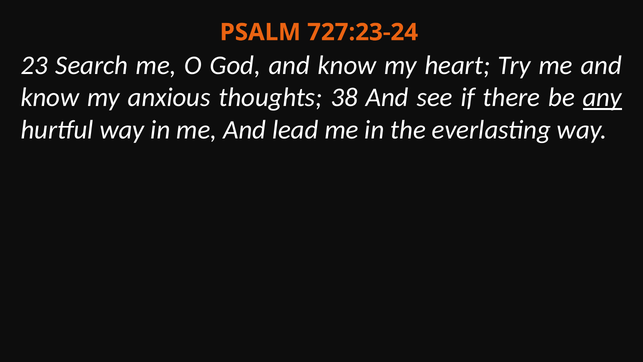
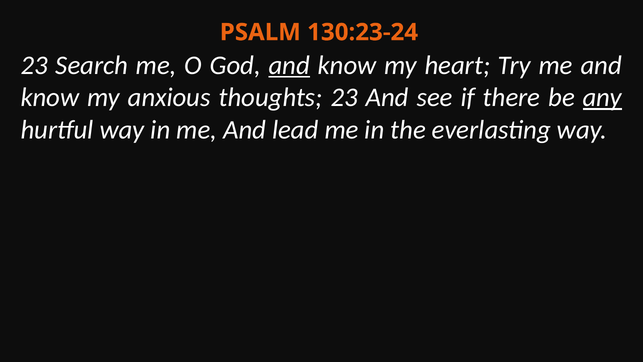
727:23-24: 727:23-24 -> 130:23-24 (363, 32)
and underline: none -> present (289, 65)
thoughts 38: 38 -> 23 (344, 97)
